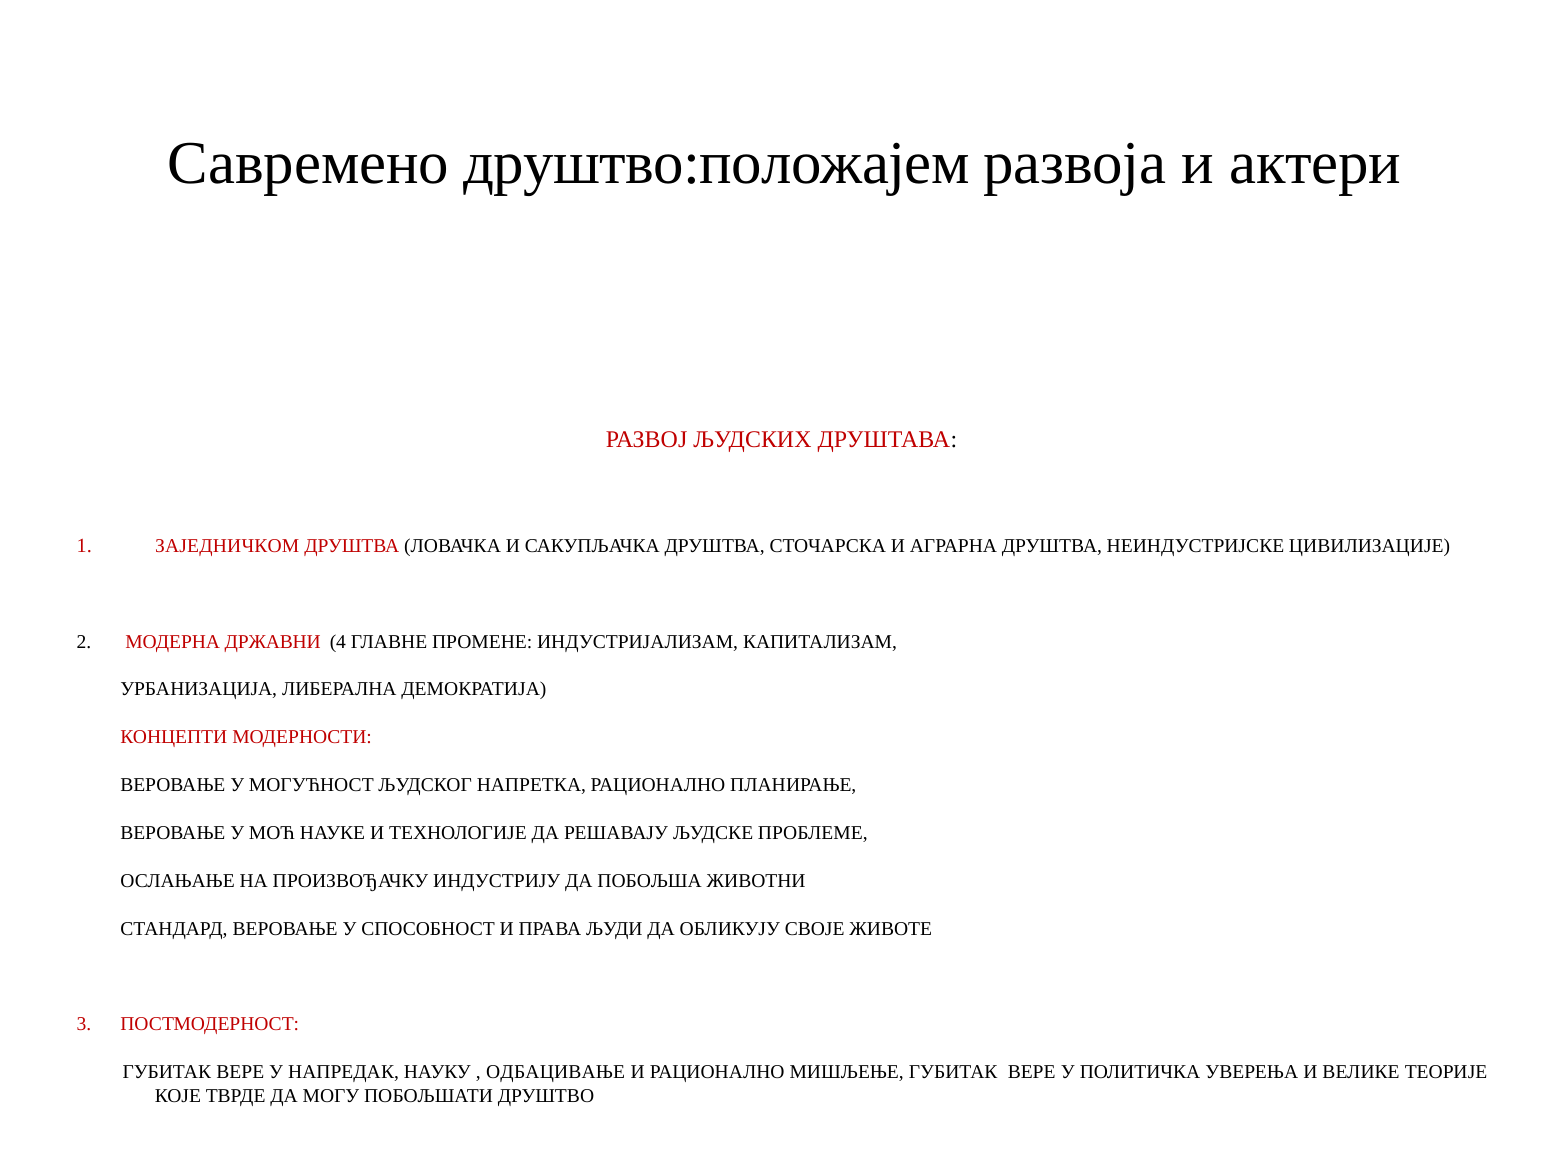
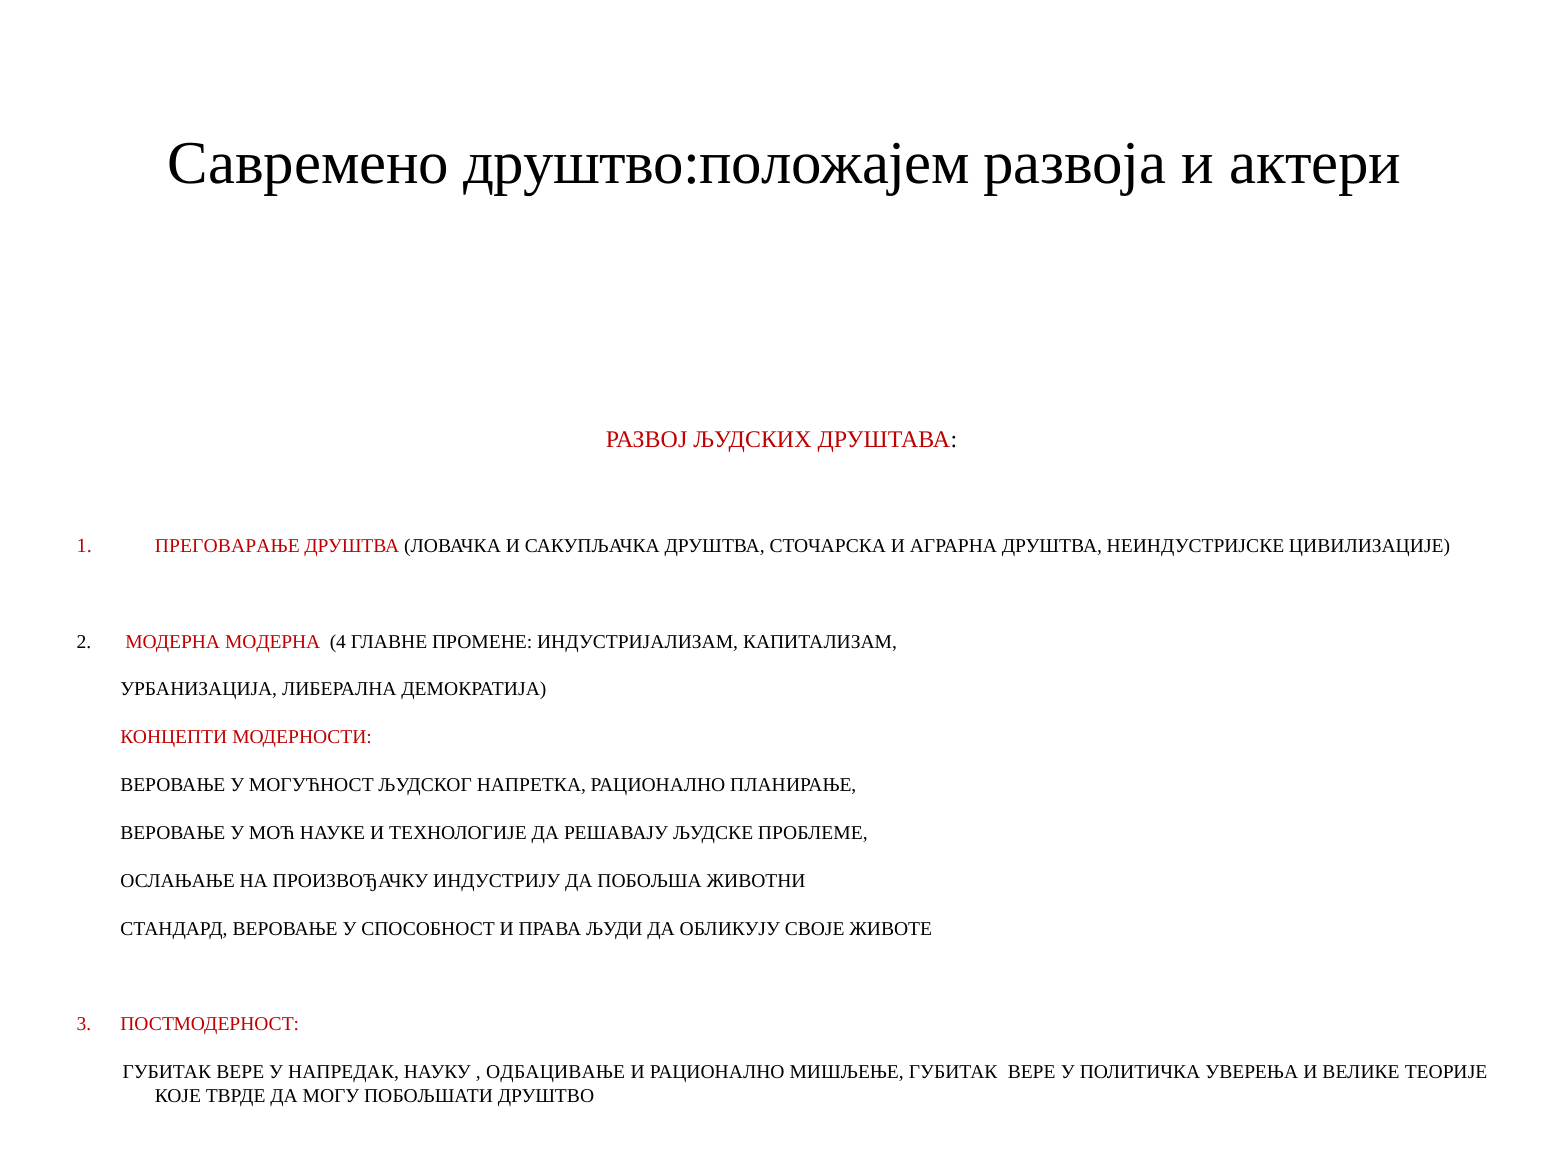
ЗАЈЕДНИЧКОМ: ЗАЈЕДНИЧКОМ -> ПРЕГОВАРАЊЕ (227, 546)
МОДЕРНА ДРЖАВНИ: ДРЖАВНИ -> МОДЕРНА (273, 641)
